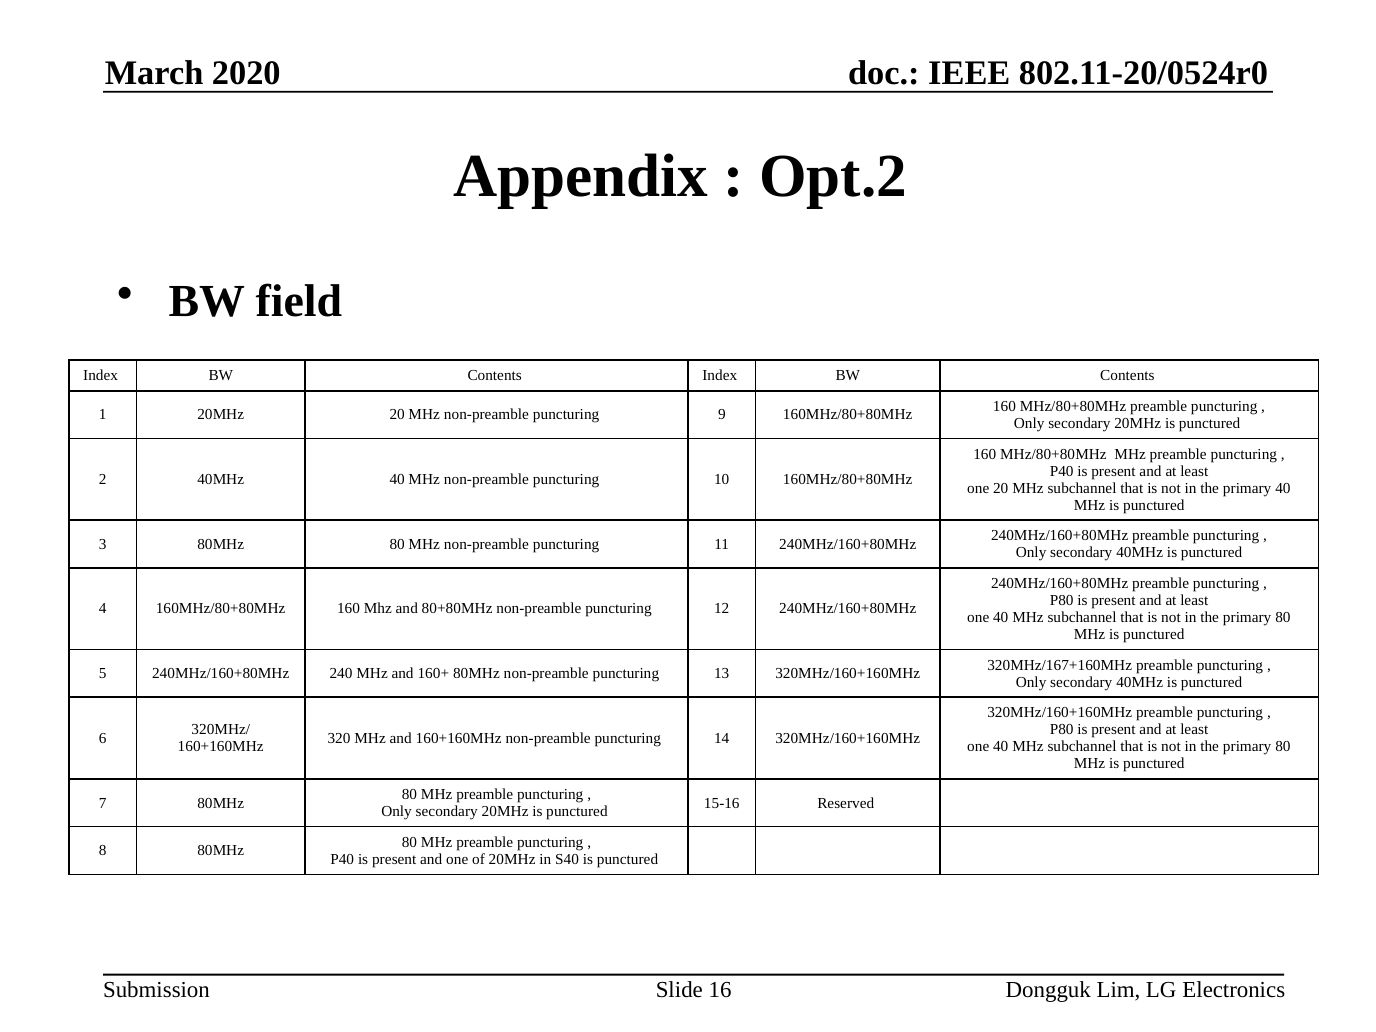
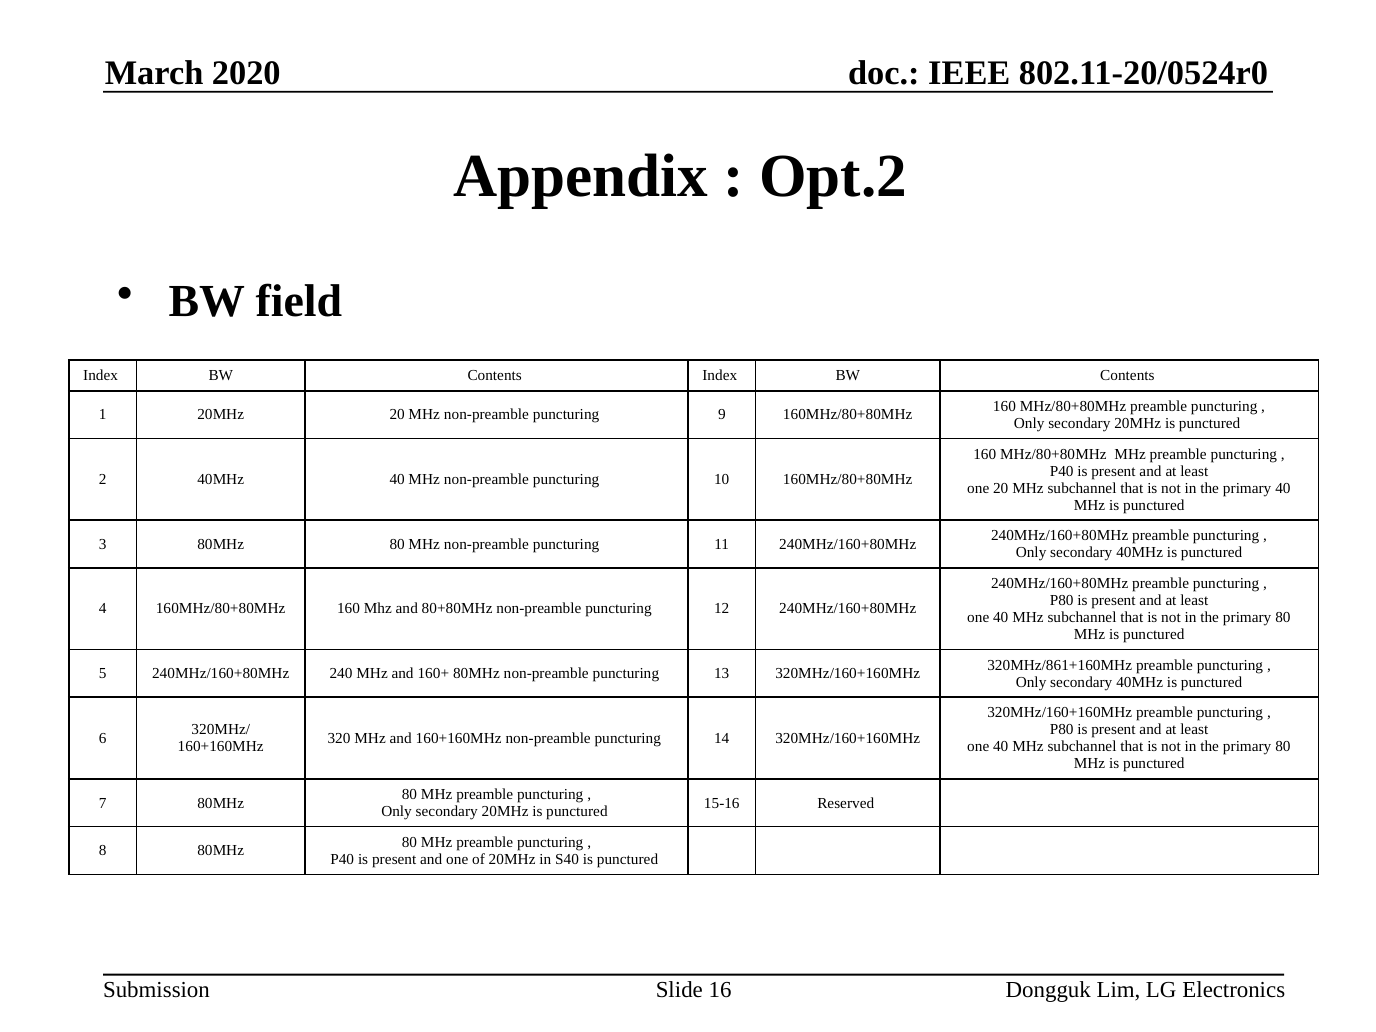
320MHz/167+160MHz: 320MHz/167+160MHz -> 320MHz/861+160MHz (1060, 665)
